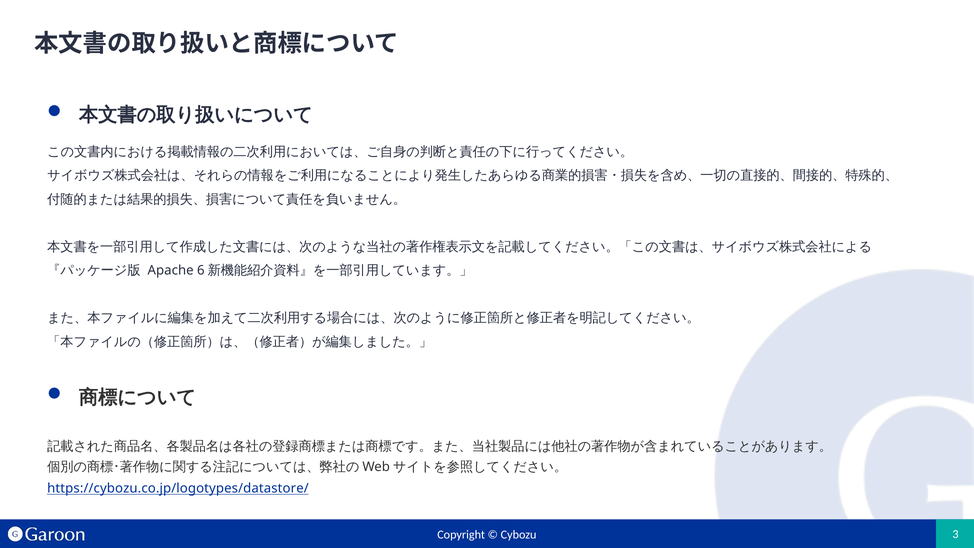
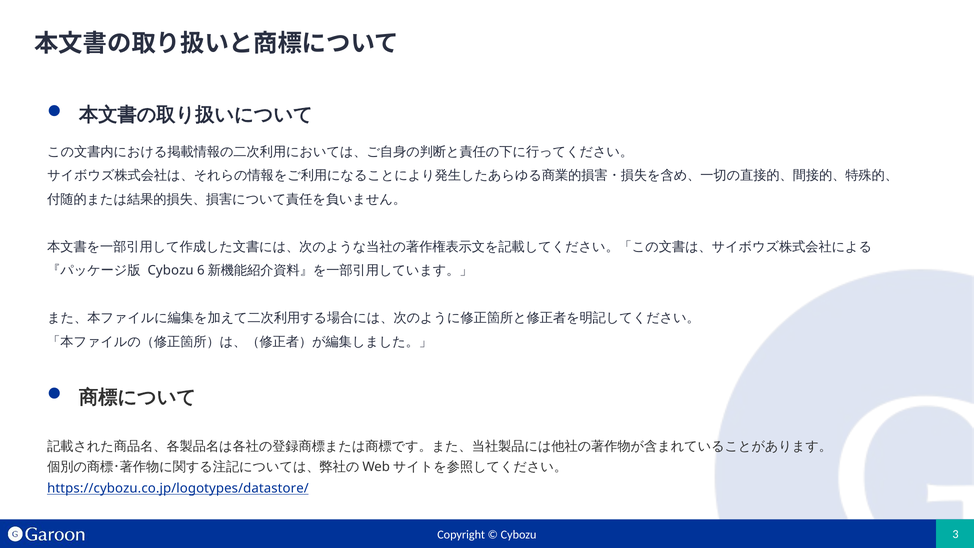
Apache: Apache -> Cybozu (171, 270)
